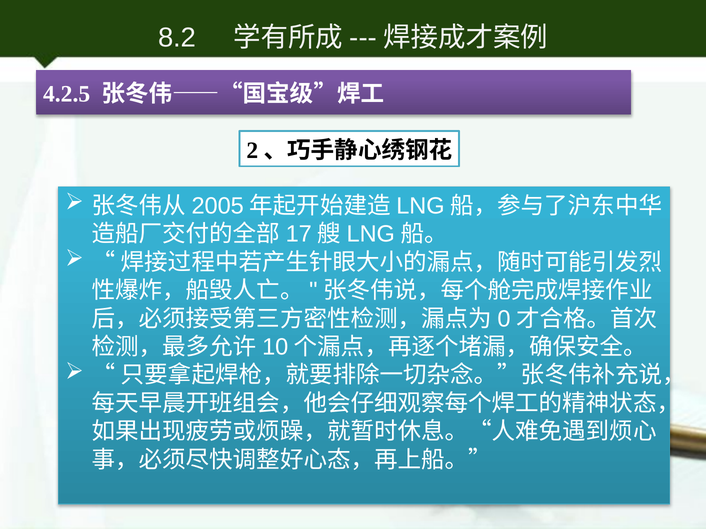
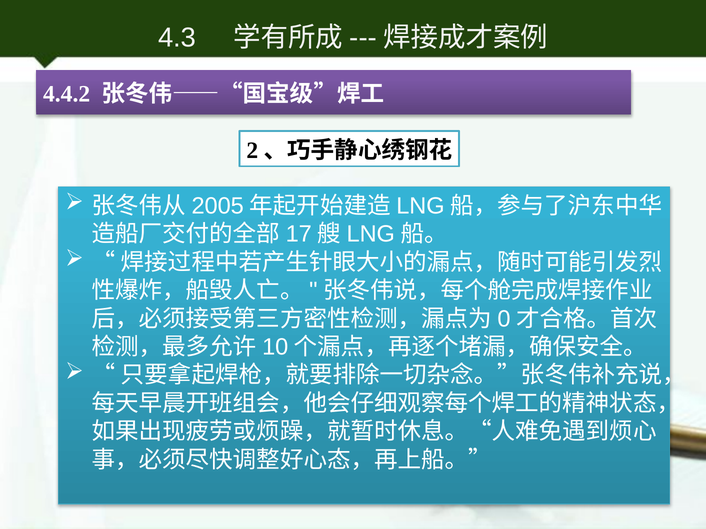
8.2: 8.2 -> 4.3 (177, 38)
4.2.5: 4.2.5 -> 4.4.2 (67, 94)
